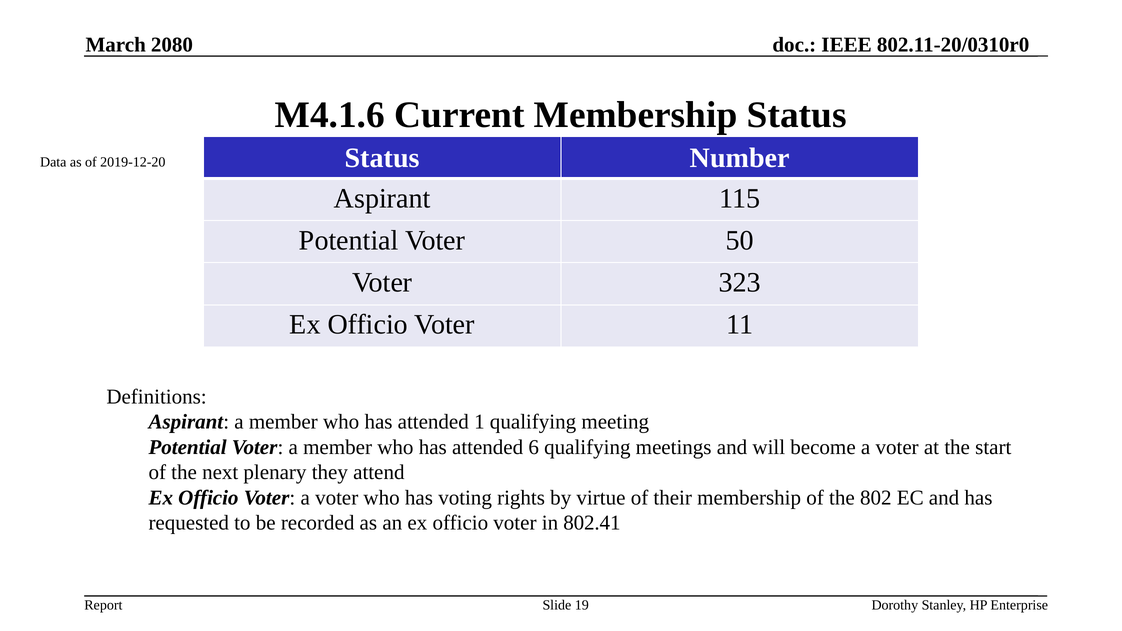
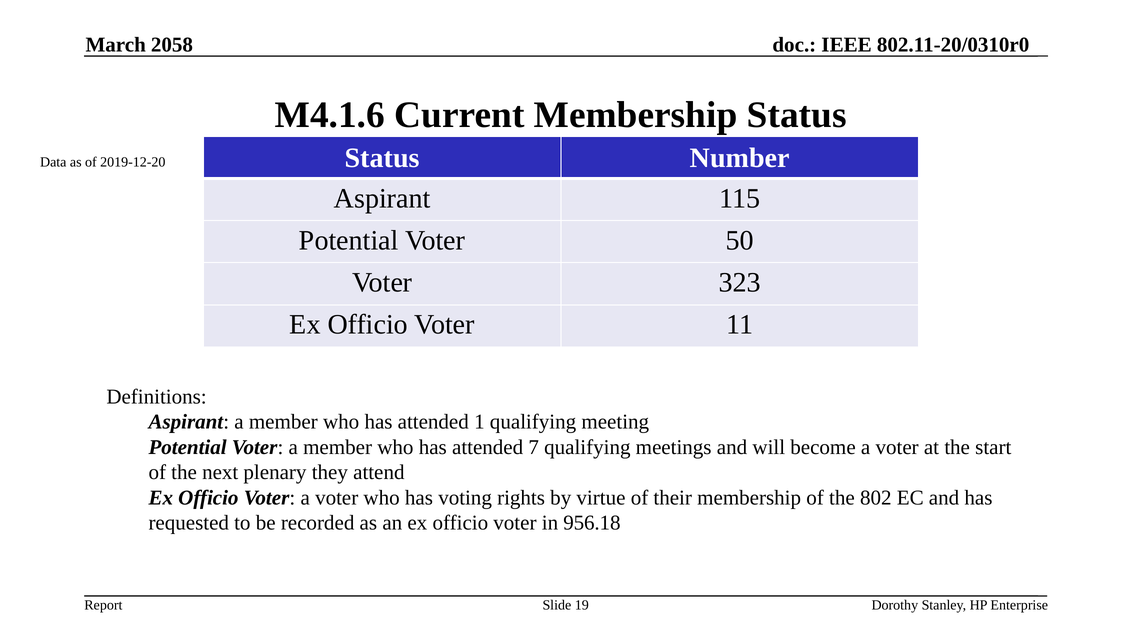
2080: 2080 -> 2058 (172, 45)
6: 6 -> 7 (534, 447)
802.41: 802.41 -> 956.18 (592, 523)
